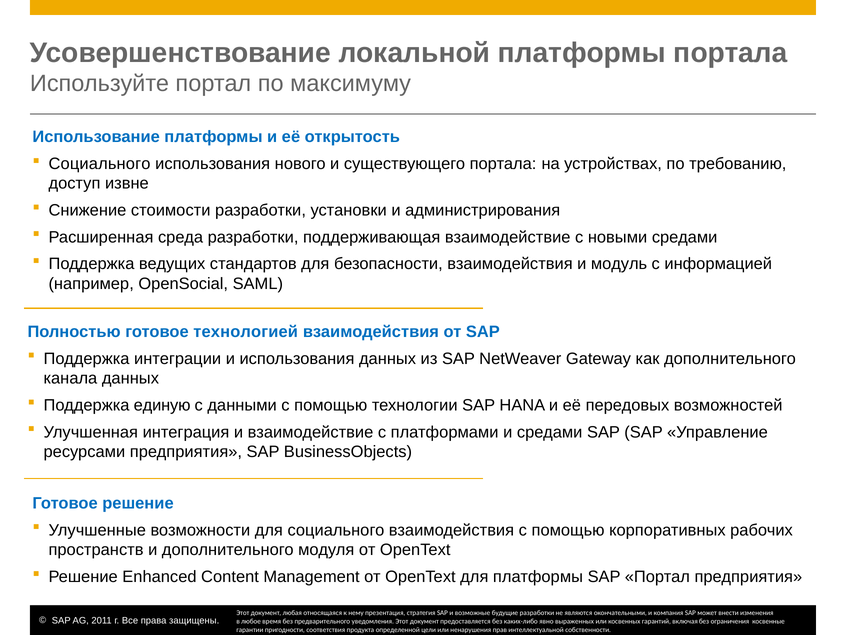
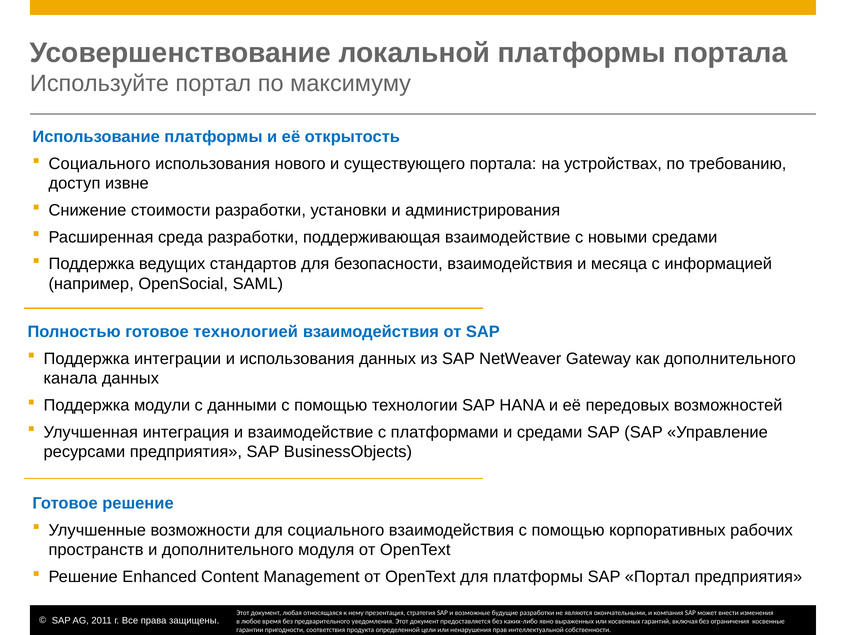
модуль: модуль -> месяца (619, 264)
единую: единую -> модули (162, 405)
